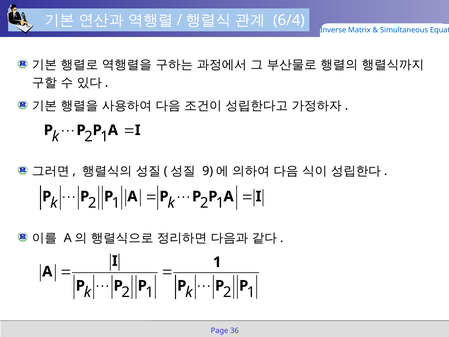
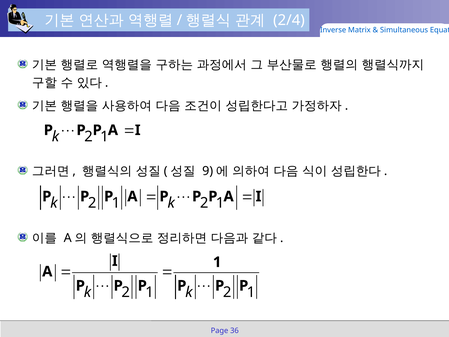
6/4: 6/4 -> 2/4 (289, 20)
